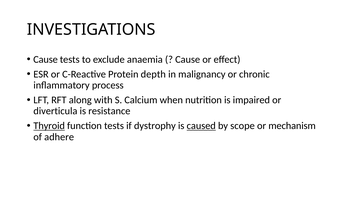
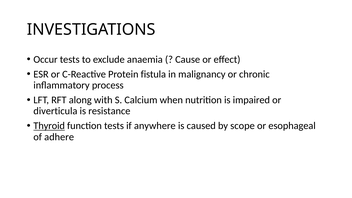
Cause: Cause -> Occur (46, 59)
depth: depth -> fistula (153, 74)
dystrophy: dystrophy -> anywhere (155, 126)
caused underline: present -> none (201, 126)
mechanism: mechanism -> esophageal (292, 126)
